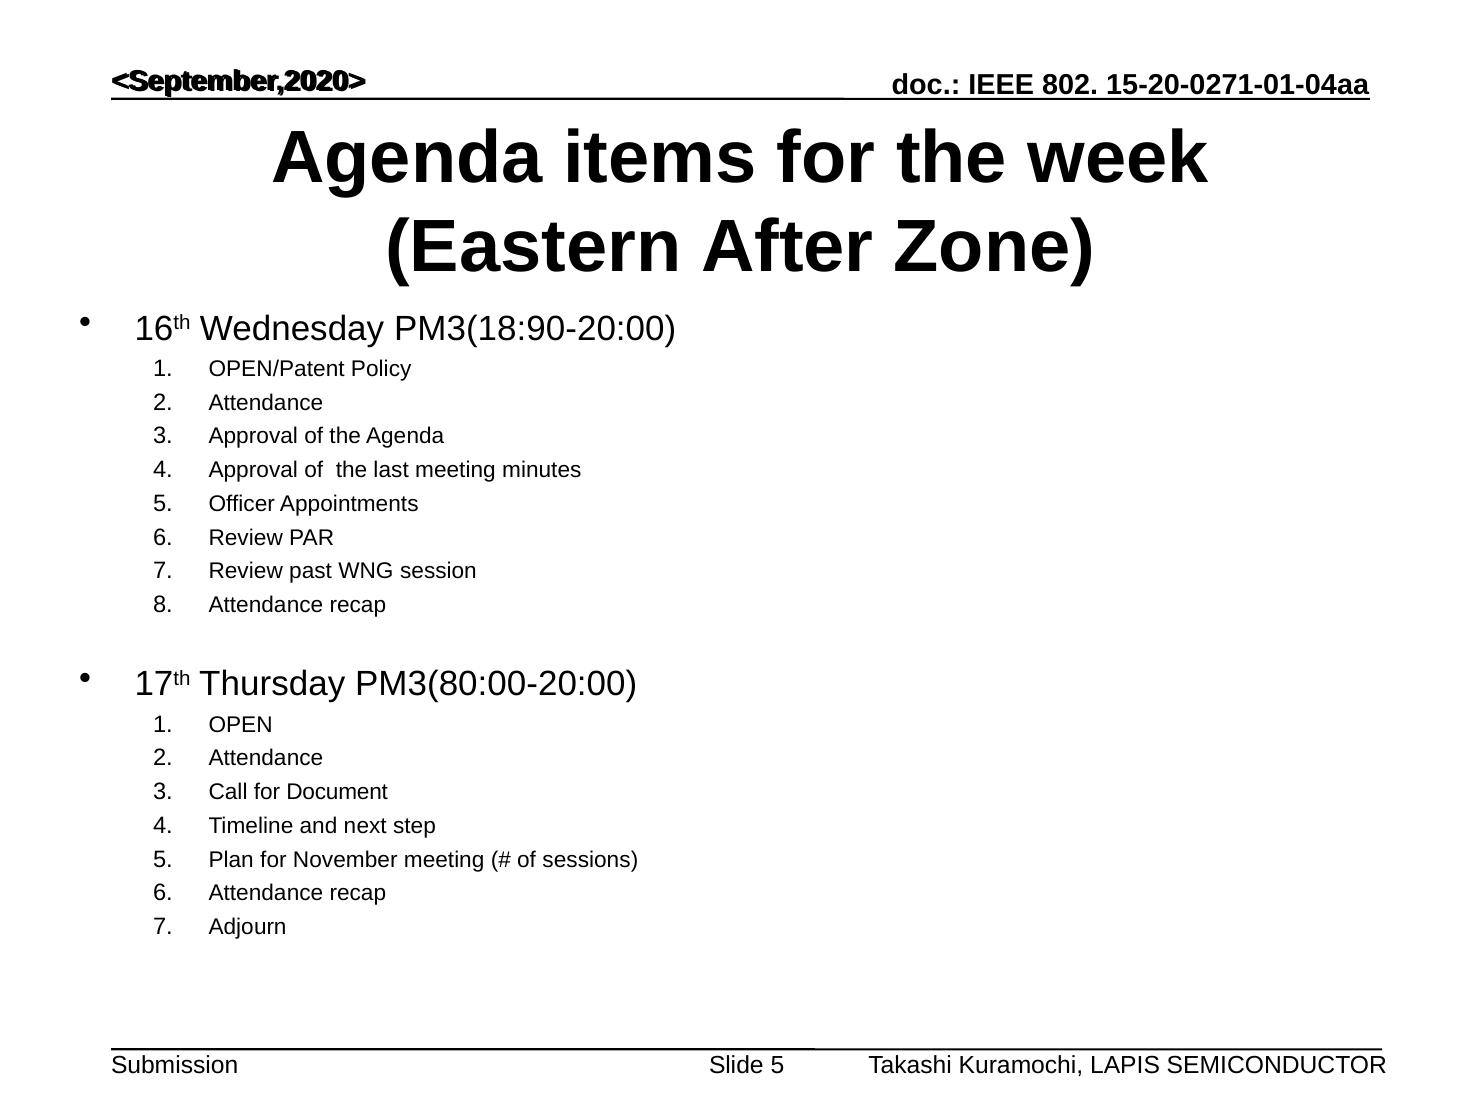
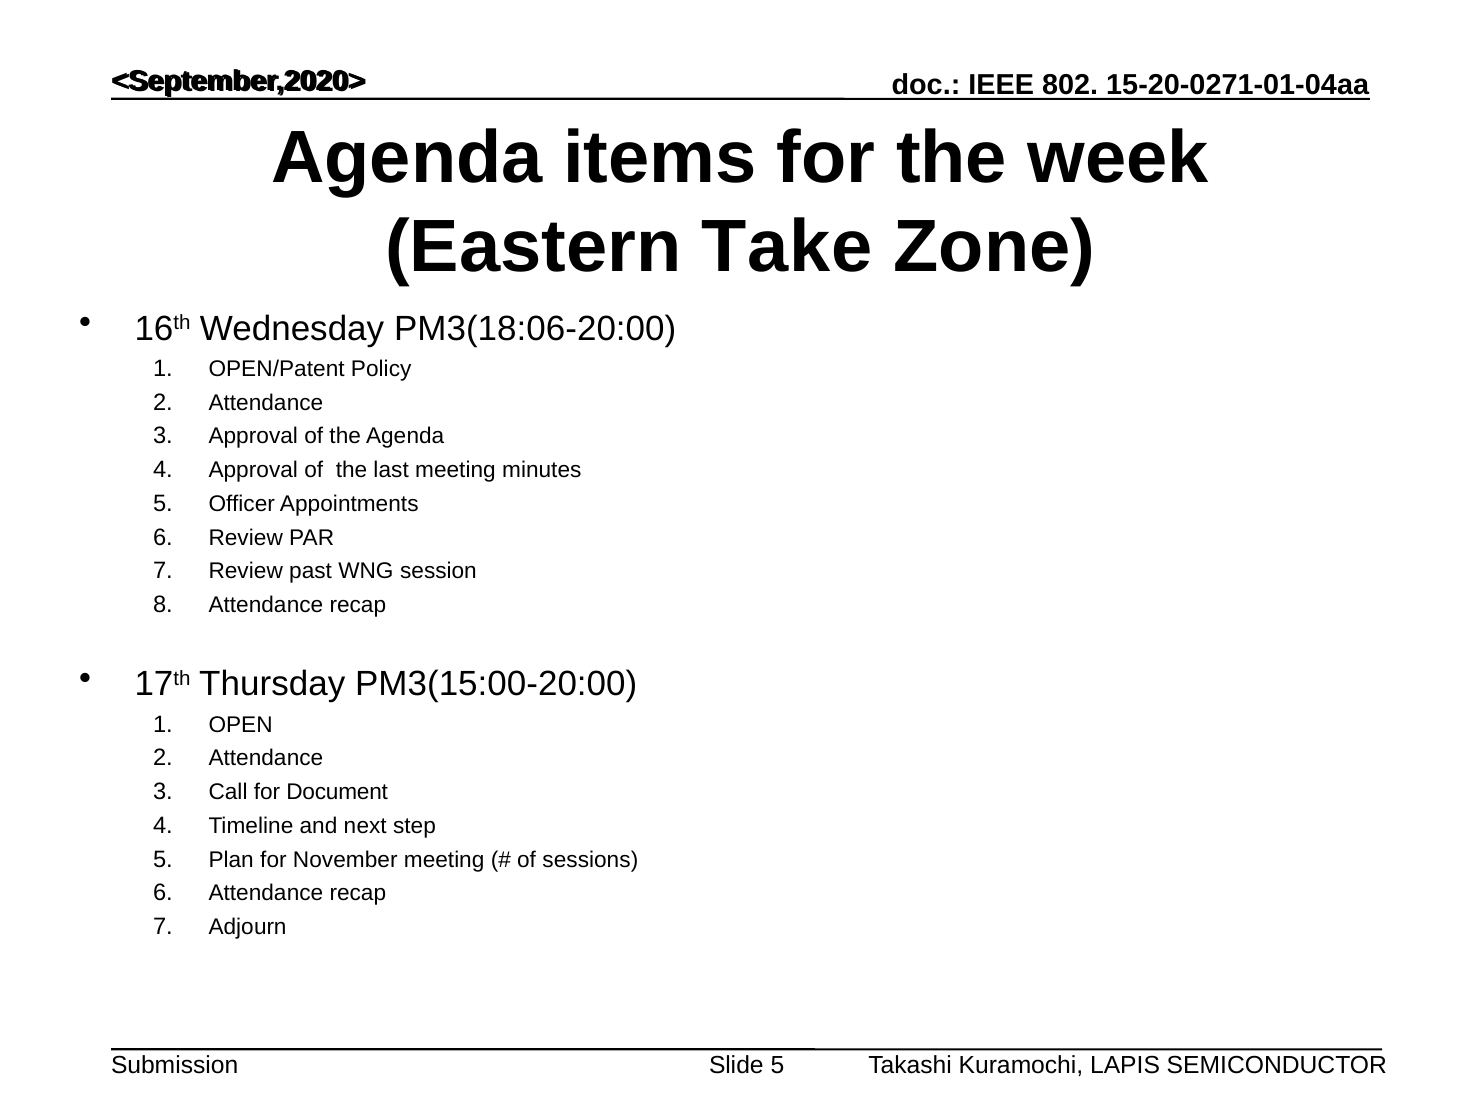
After: After -> Take (787, 247)
PM3(18:90-20:00: PM3(18:90-20:00 -> PM3(18:06-20:00 (535, 328)
PM3(80:00-20:00: PM3(80:00-20:00 -> PM3(15:00-20:00 (496, 684)
